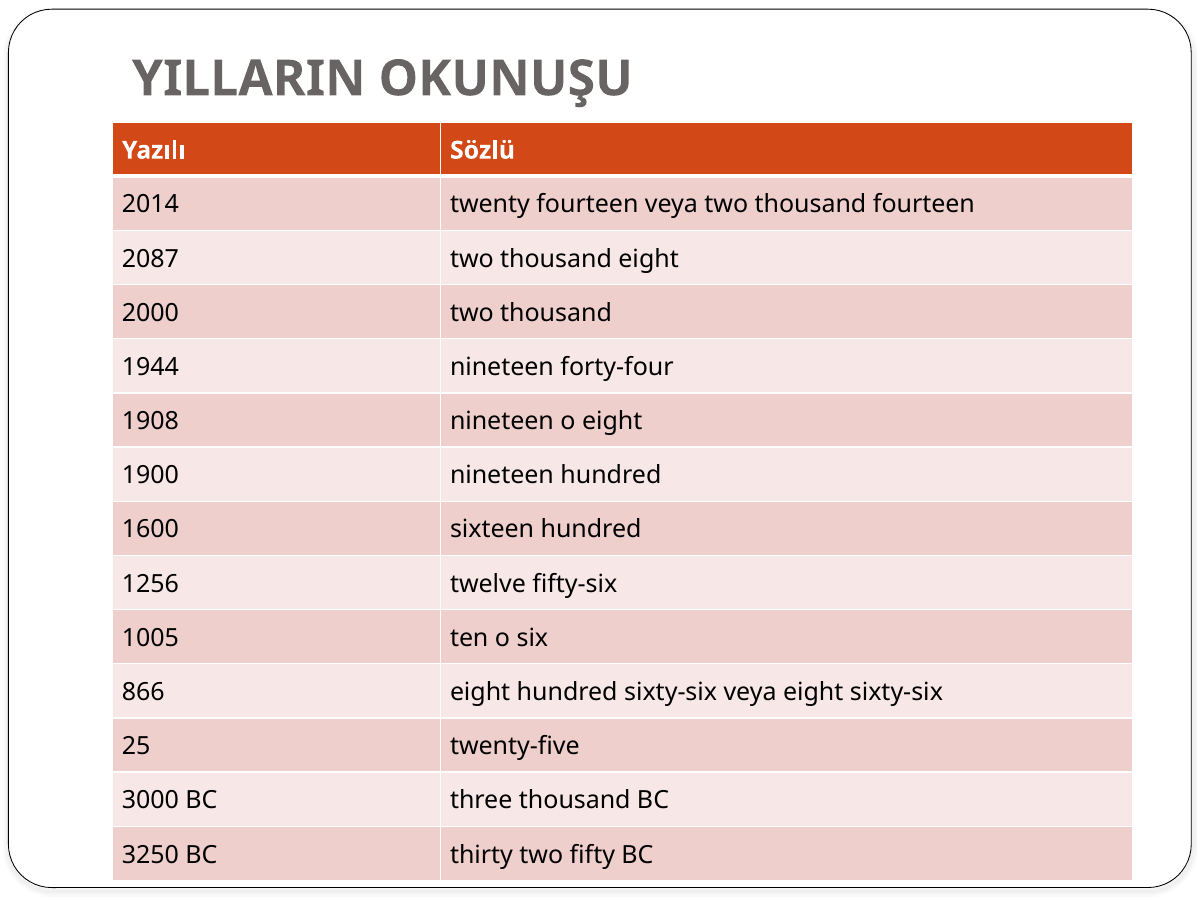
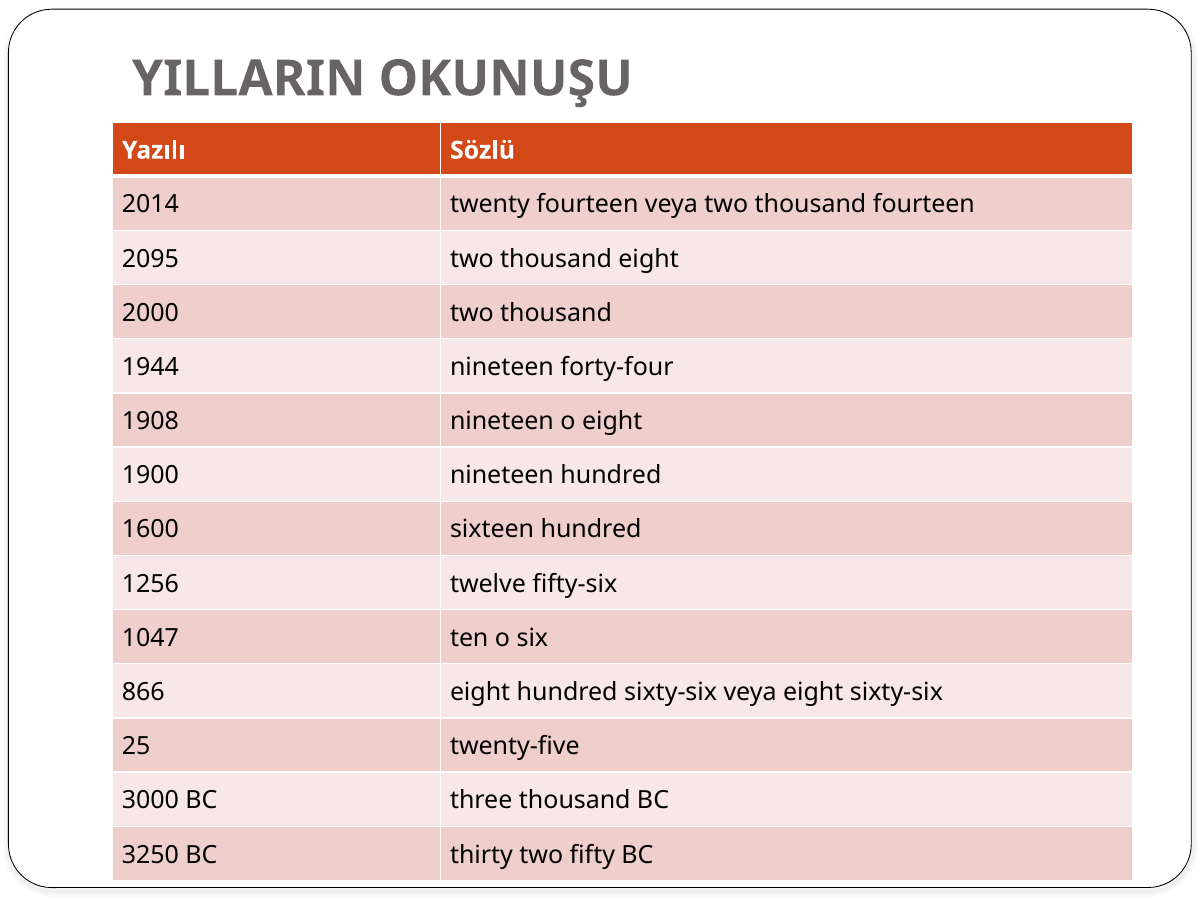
2087: 2087 -> 2095 (150, 259)
1005: 1005 -> 1047 (150, 638)
